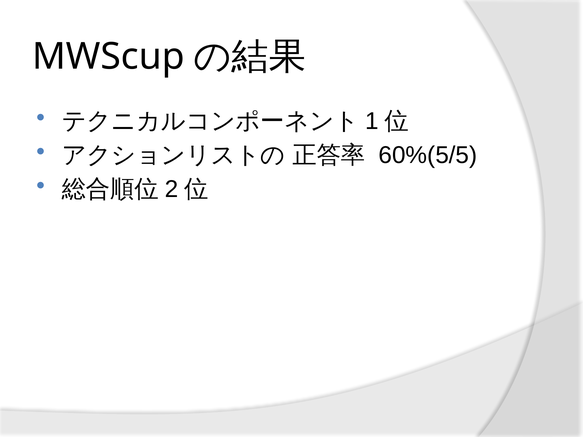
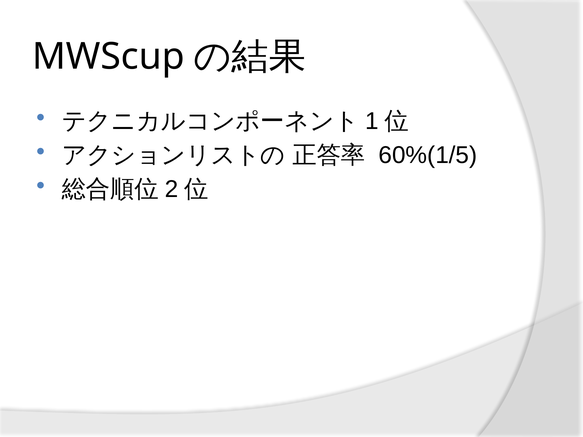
60%(5/5: 60%(5/5 -> 60%(1/5 (428, 155)
